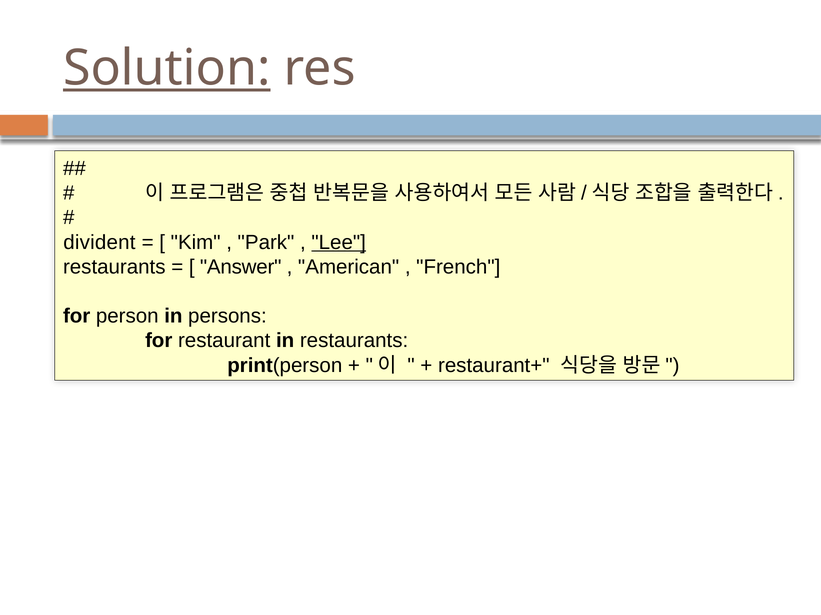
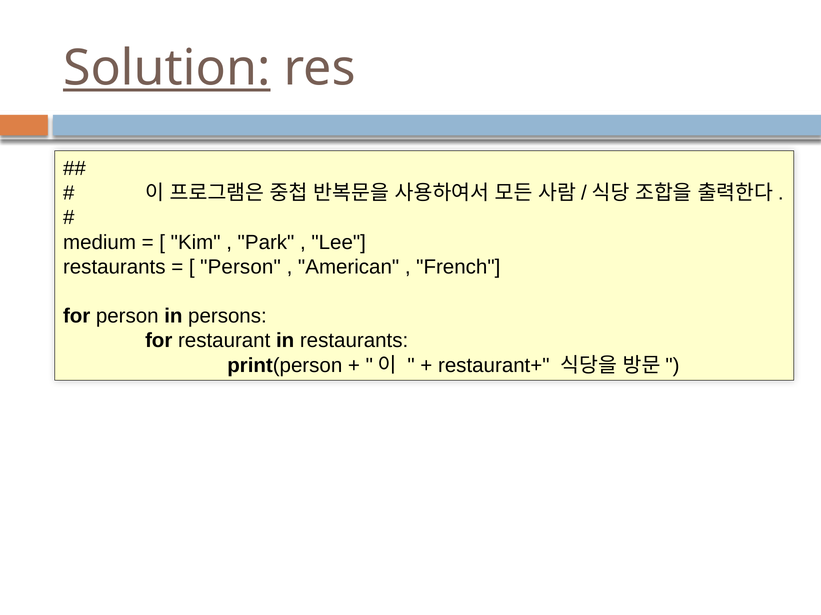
divident: divident -> medium (100, 243)
Lee underline: present -> none (339, 243)
Answer: Answer -> Person (241, 267)
